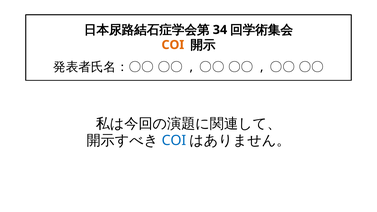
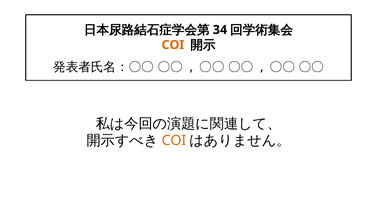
COI colour: blue -> orange (174, 141)
